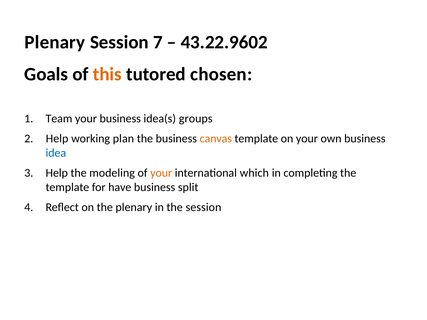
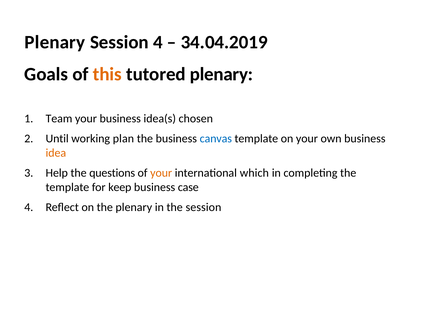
Session 7: 7 -> 4 (158, 42)
43.22.9602: 43.22.9602 -> 34.04.2019 (224, 42)
tutored chosen: chosen -> plenary (221, 74)
groups: groups -> chosen (196, 119)
Help: Help -> Until (57, 139)
canvas colour: orange -> blue (216, 139)
idea colour: blue -> orange (56, 153)
modeling: modeling -> questions (112, 173)
have: have -> keep (120, 187)
split: split -> case (188, 187)
